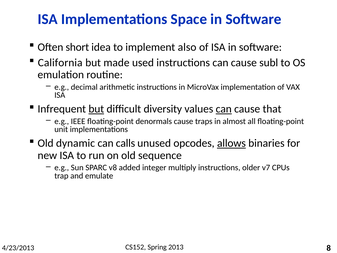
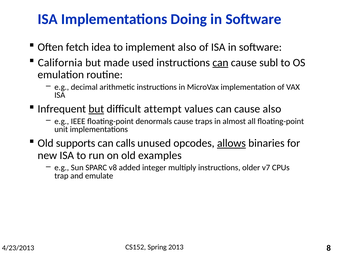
Space: Space -> Doing (189, 19)
short: short -> fetch (77, 47)
can underline: none -> present (220, 63)
diversity: diversity -> attempt (163, 109)
can underline: present -> none (224, 109)
cause that: that -> also (272, 109)
dynamic: dynamic -> supports (76, 143)
sequence: sequence -> examples (160, 155)
